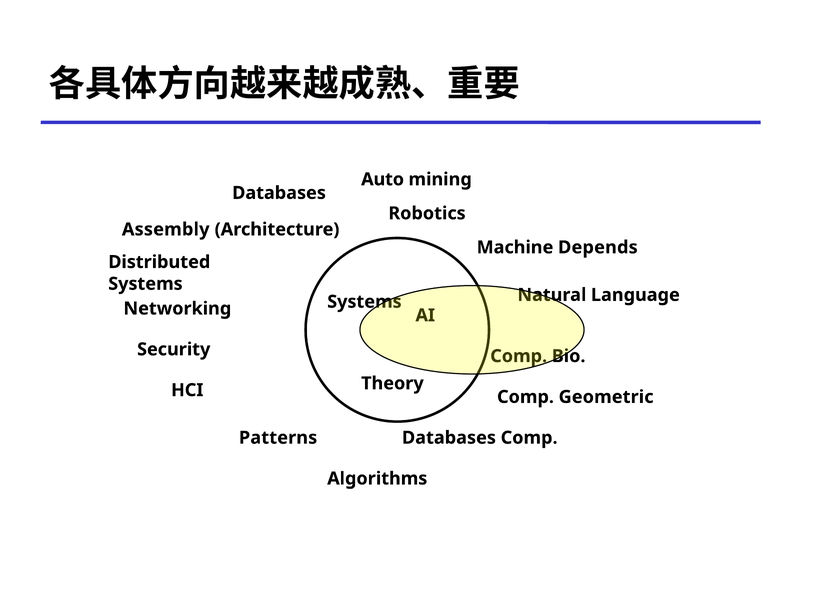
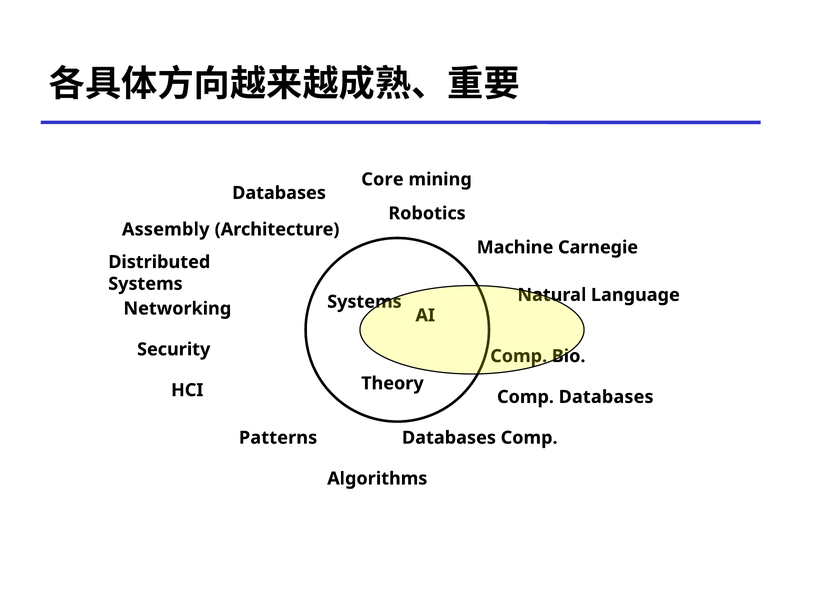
Auto: Auto -> Core (382, 179)
Depends: Depends -> Carnegie (598, 247)
Comp Geometric: Geometric -> Databases (606, 396)
